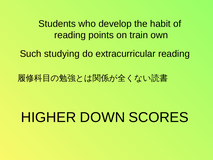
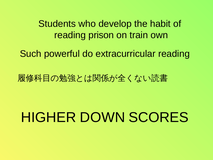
points: points -> prison (101, 35)
studying: studying -> powerful (62, 54)
